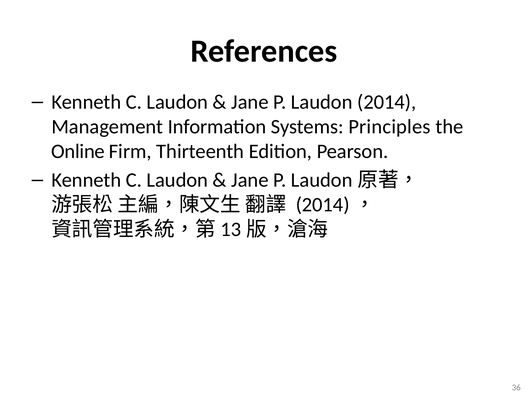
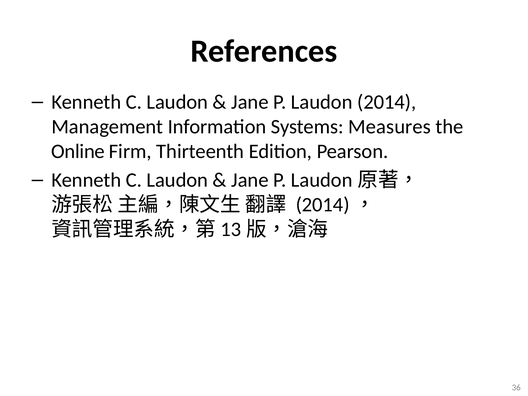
Principles: Principles -> Measures (390, 127)
